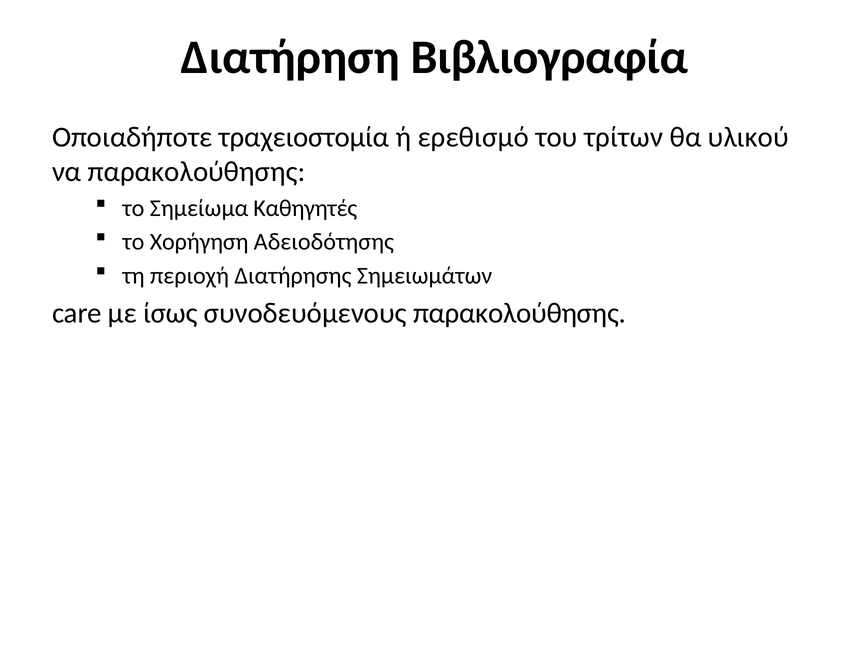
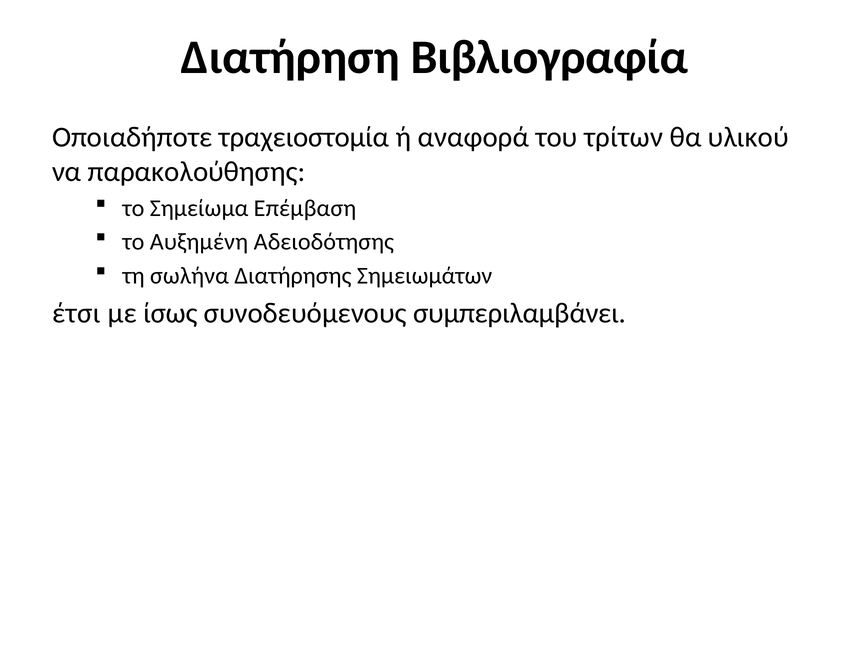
ερεθισμό: ερεθισμό -> αναφορά (473, 137)
Καθηγητές: Καθηγητές -> Επέμβαση (305, 208)
Χορήγηση: Χορήγηση -> Αυξημένη (199, 242)
περιοχή: περιοχή -> σωλήνα (189, 276)
care: care -> έτσι (77, 314)
συνοδευόμενους παρακολούθησης: παρακολούθησης -> συμπεριλαμβάνει (520, 314)
